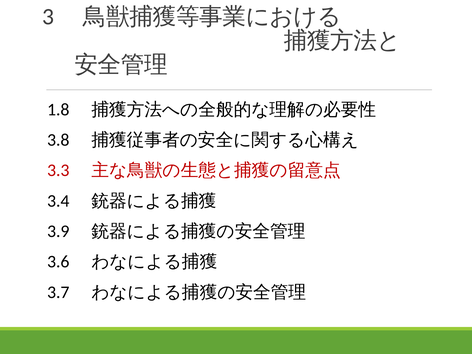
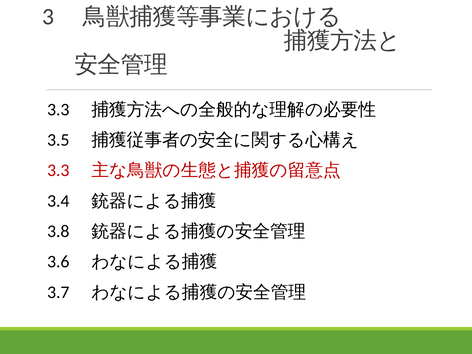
1.8: 1.8 -> 3.3 (58, 110)
3.8: 3.8 -> 3.5 (58, 140)
3.9: 3.9 -> 3.8 (58, 231)
